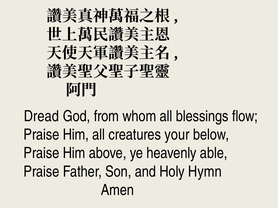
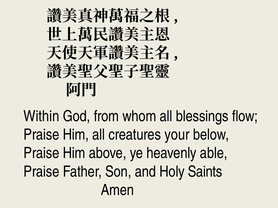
Dread: Dread -> Within (41, 116)
Hymn: Hymn -> Saints (205, 172)
